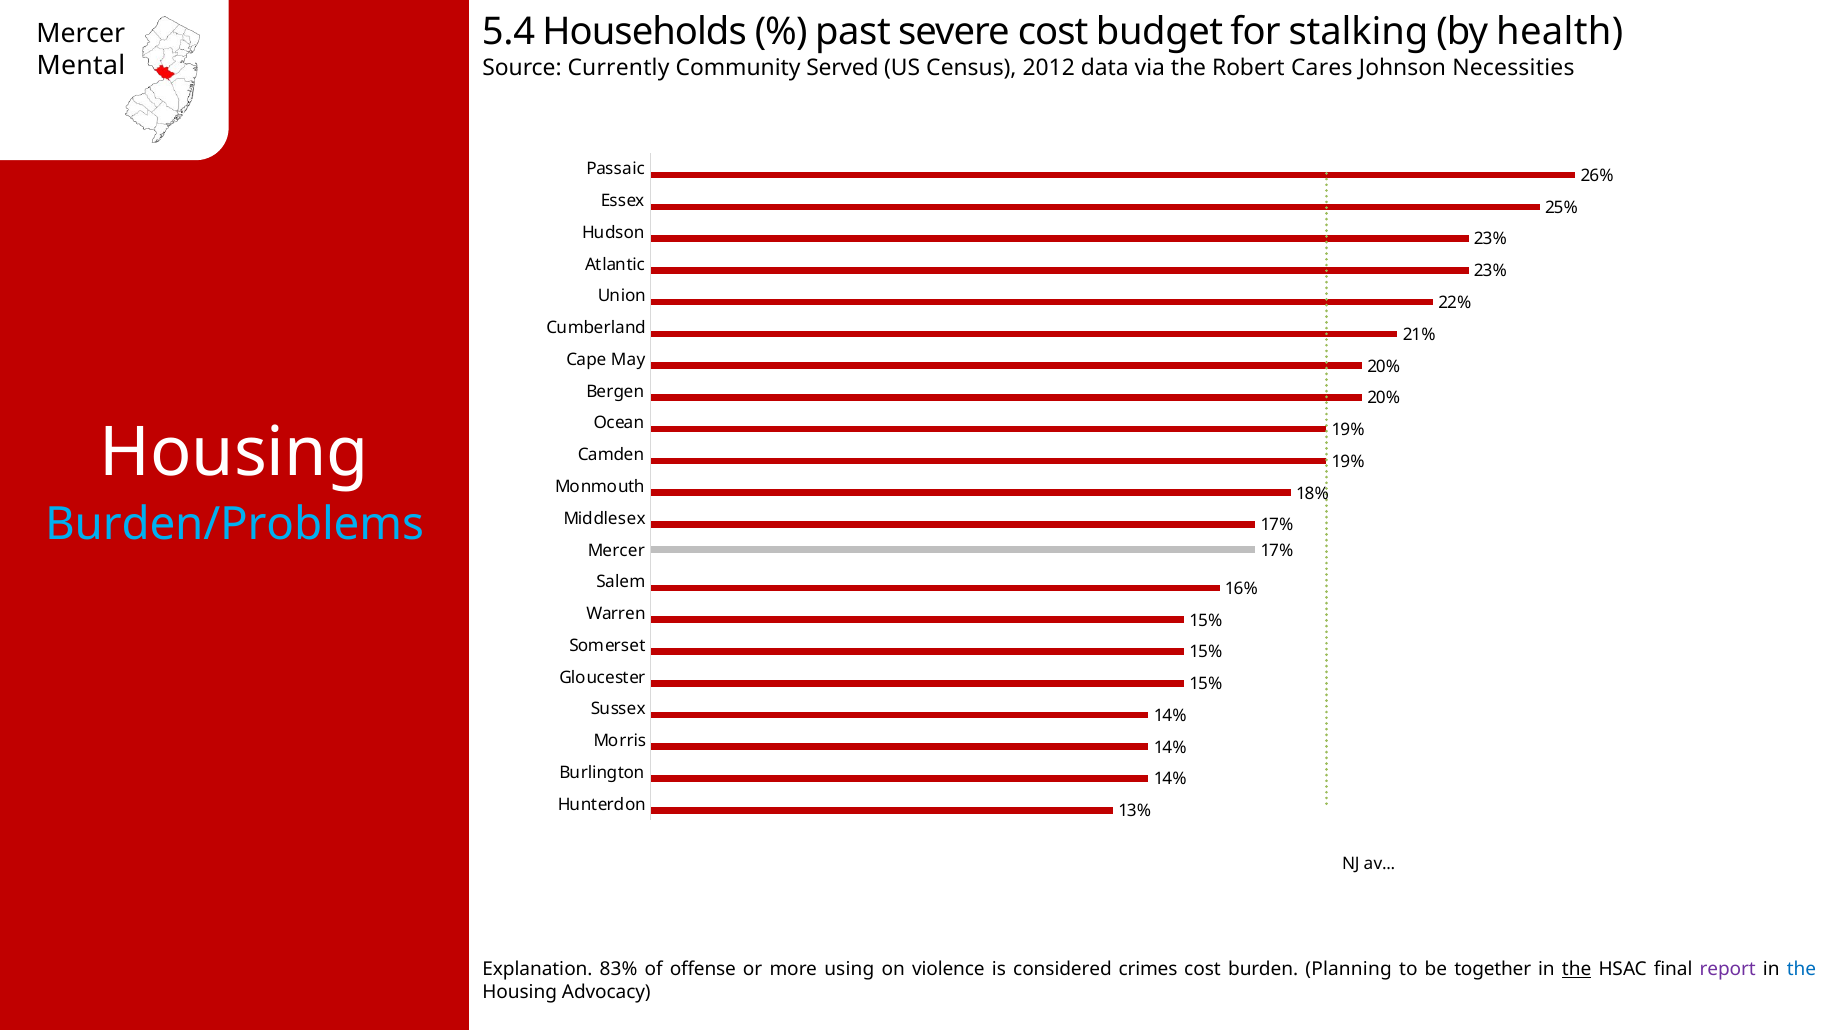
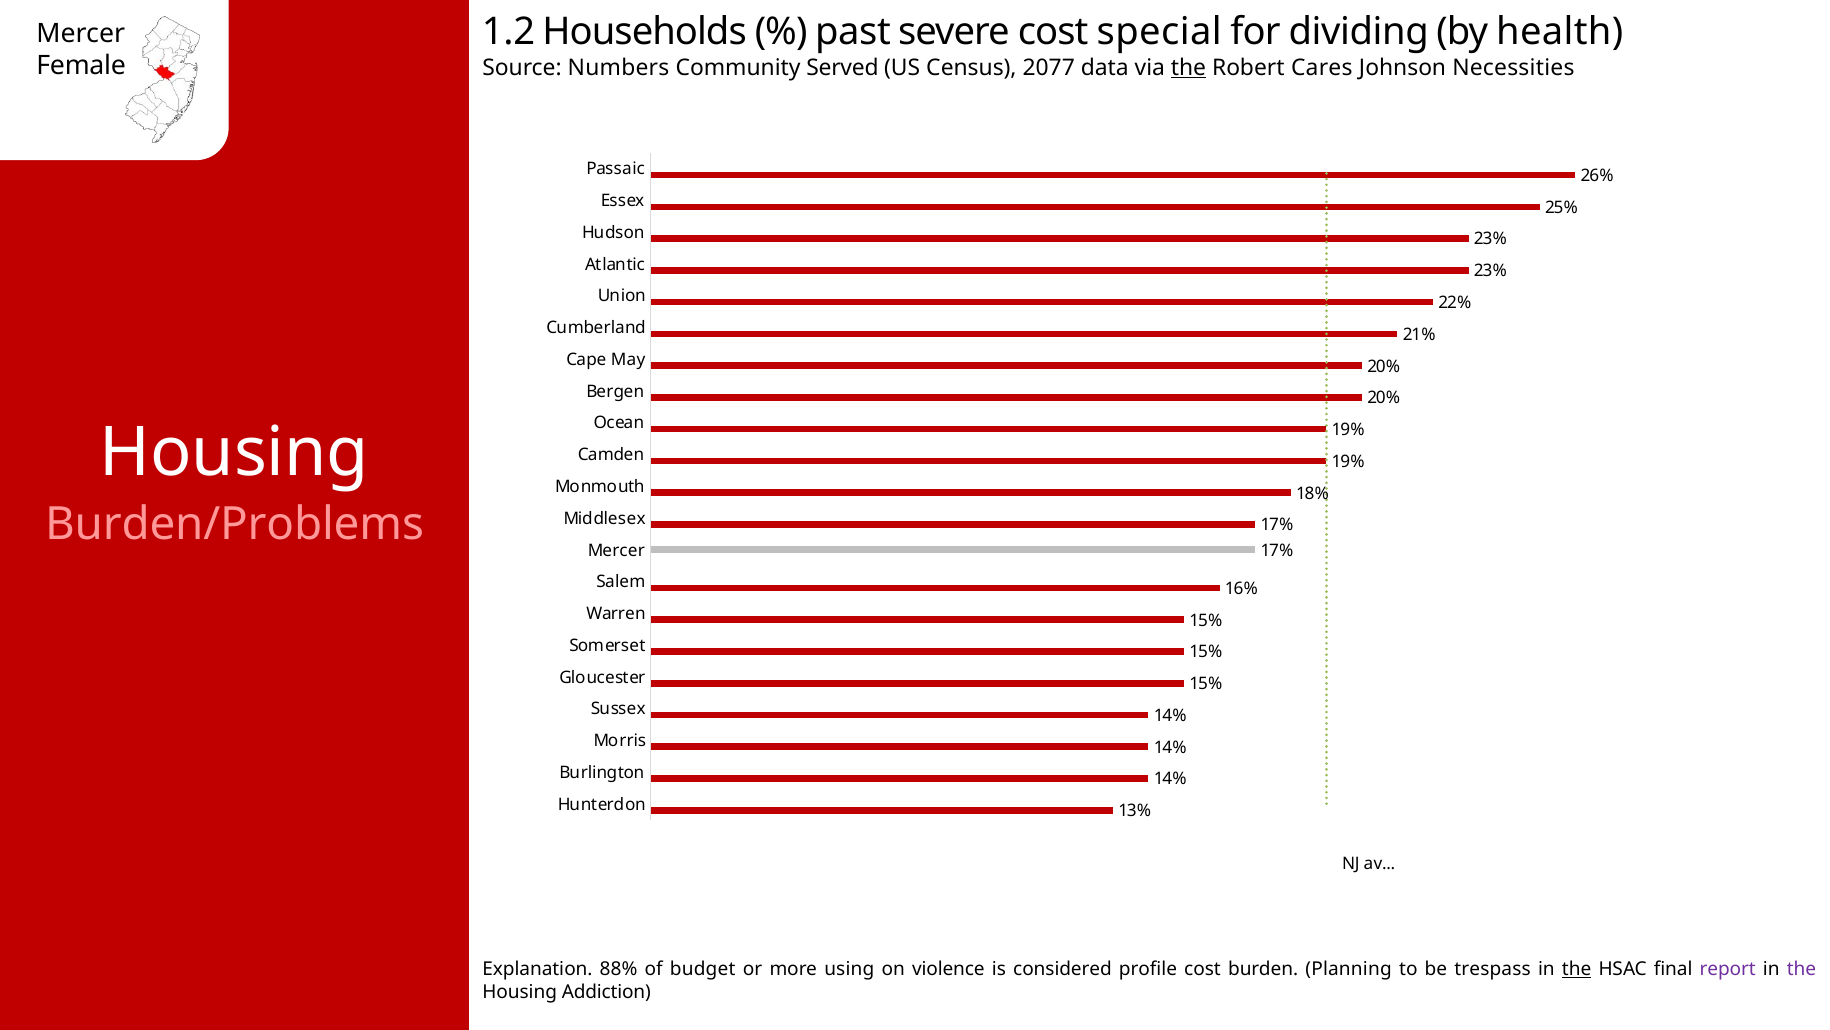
5.4: 5.4 -> 1.2 (509, 32)
budget: budget -> special (1159, 32)
stalking: stalking -> dividing (1359, 32)
Mental: Mental -> Female (81, 66)
Currently: Currently -> Numbers (619, 68)
2012: 2012 -> 2077 (1049, 68)
the underline: none -> present (1188, 68)
Burden/Problems colour: light blue -> pink (234, 524)
83%: 83% -> 88% (619, 969)
offense: offense -> budget (703, 969)
crimes: crimes -> profile (1148, 969)
together: together -> trespass (1493, 969)
the colour: blue -> purple (1802, 969)
Advocacy: Advocacy -> Addiction (606, 992)
